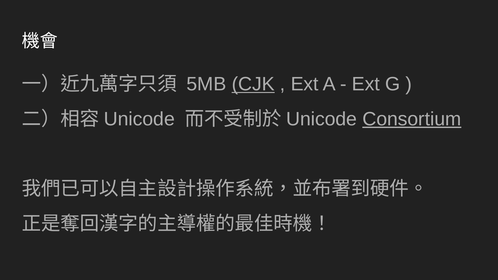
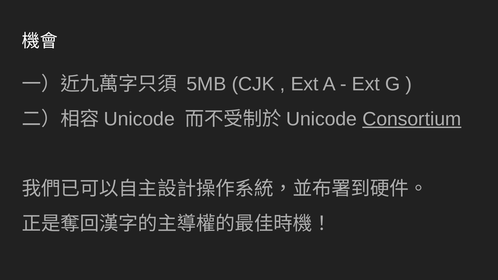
CJK underline: present -> none (253, 84)
